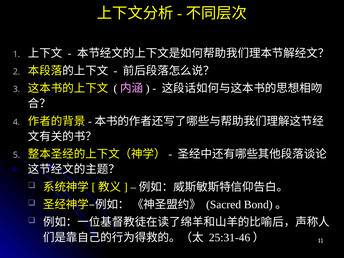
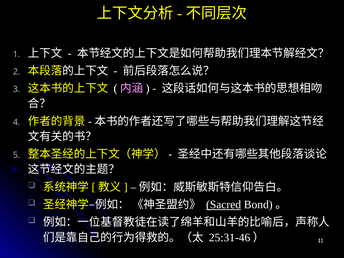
Sacred underline: none -> present (224, 205)
